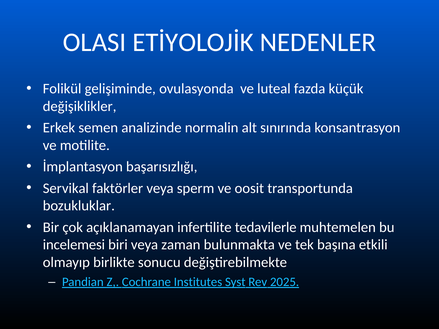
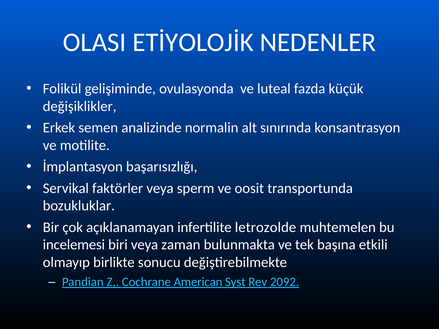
tedavilerle: tedavilerle -> letrozolde (266, 227)
Institutes: Institutes -> American (198, 282)
2025: 2025 -> 2092 (285, 282)
